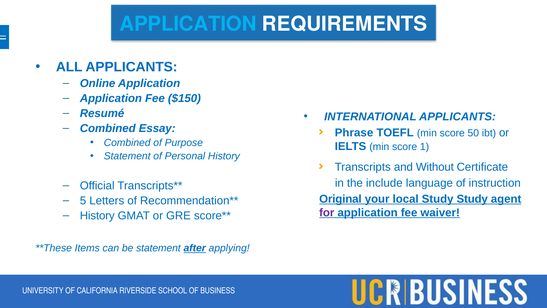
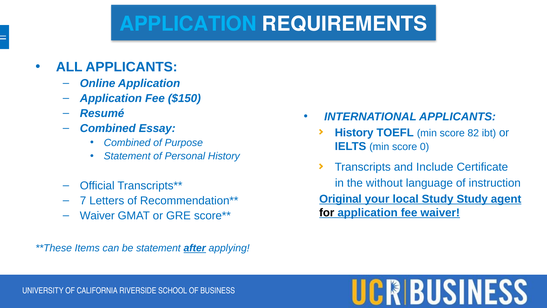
Phrase: Phrase -> History (354, 133)
50: 50 -> 82 (473, 133)
1: 1 -> 0 (425, 147)
Without: Without -> Include (435, 167)
include: include -> without (384, 183)
5: 5 -> 7 (83, 201)
for colour: purple -> black (327, 213)
History: History -> Waiver (97, 216)
